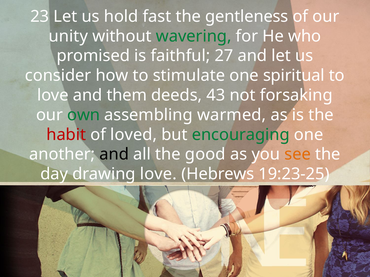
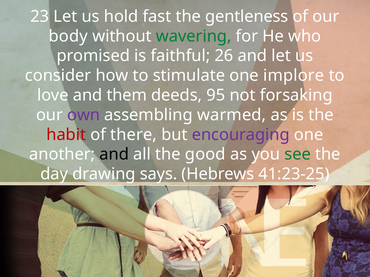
unity: unity -> body (68, 36)
27: 27 -> 26 (224, 56)
spiritual: spiritual -> implore (294, 76)
43: 43 -> 95 (216, 95)
own colour: green -> purple (84, 115)
loved: loved -> there (134, 135)
encouraging colour: green -> purple (241, 135)
see colour: orange -> green (298, 155)
drawing love: love -> says (159, 174)
19:23-25: 19:23-25 -> 41:23-25 (294, 174)
